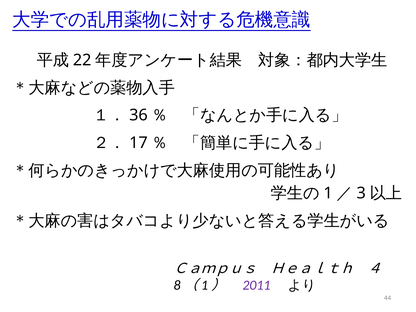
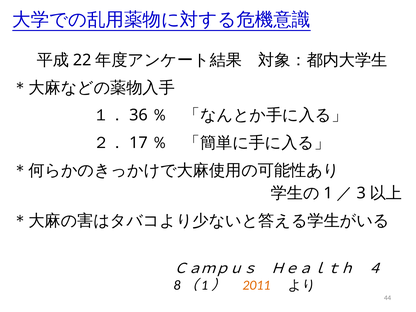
2011 colour: purple -> orange (256, 285)
